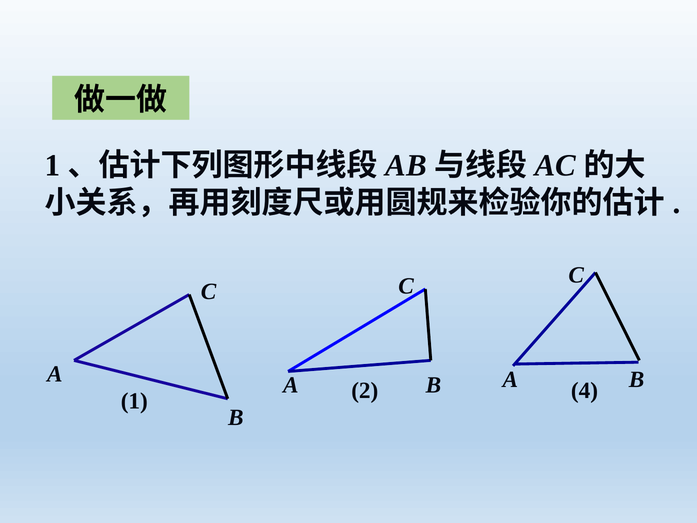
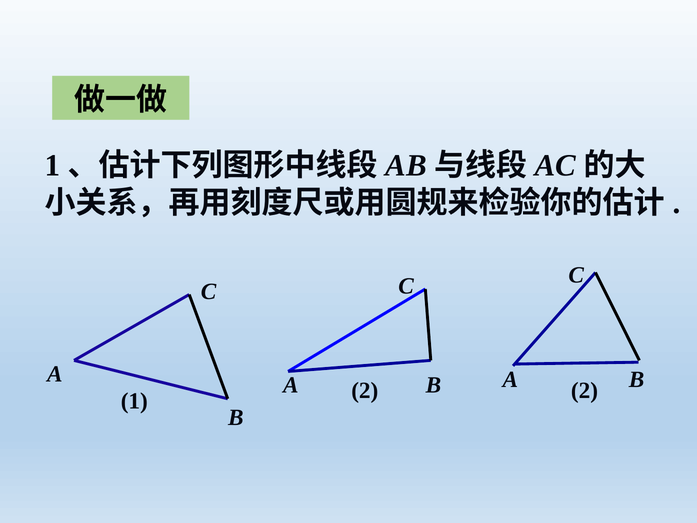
2 4: 4 -> 2 (584, 390)
